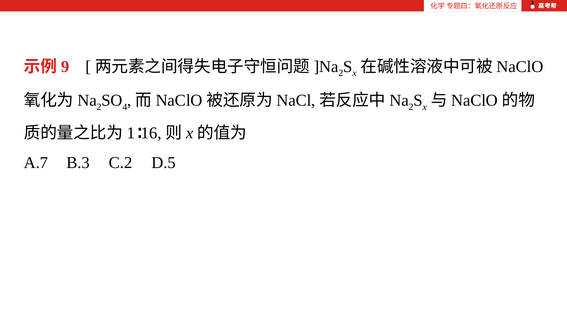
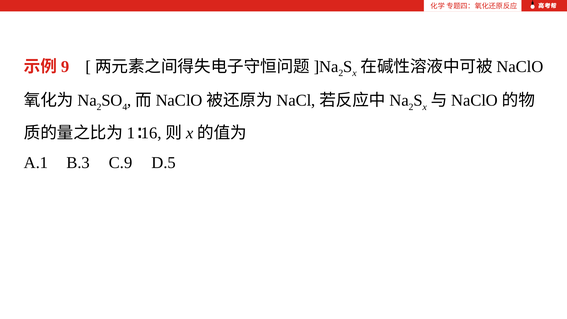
A.7: A.7 -> A.1 (36, 163)
C.2: C.2 -> C.9 (121, 163)
